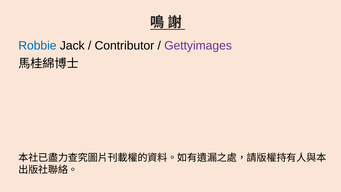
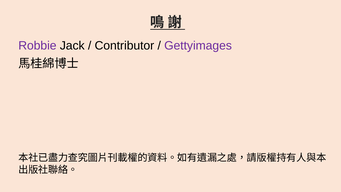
Robbie colour: blue -> purple (37, 46)
